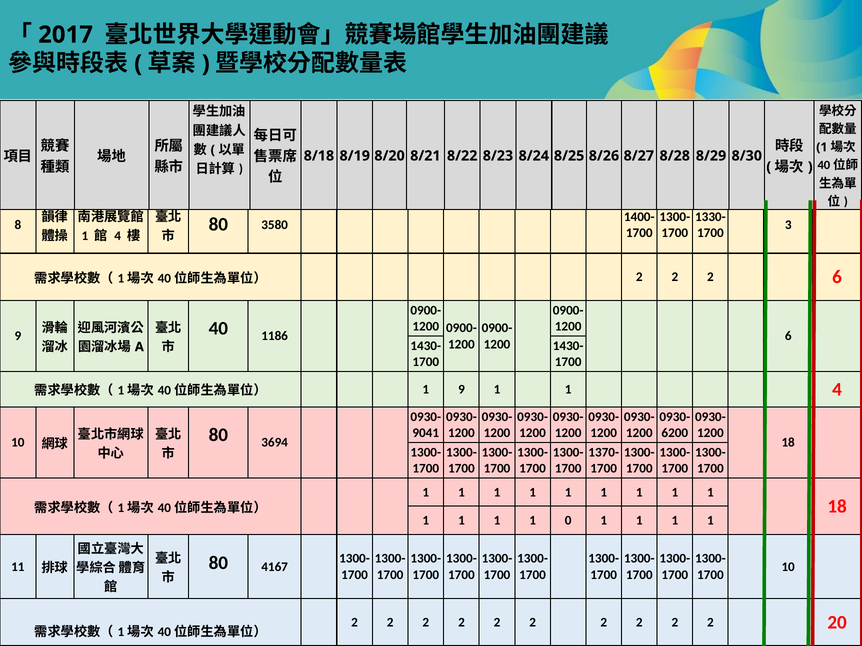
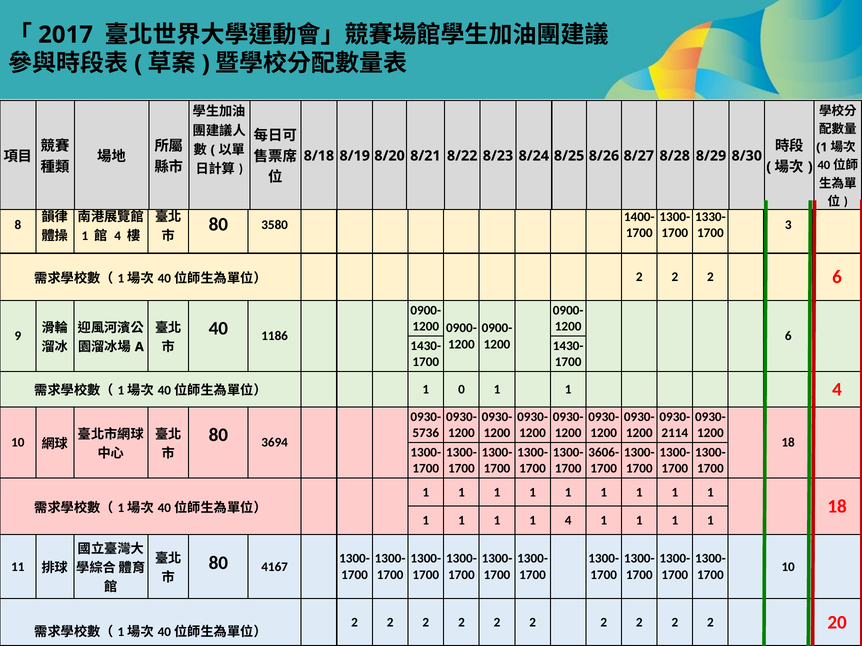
1 9: 9 -> 0 (461, 390)
9041: 9041 -> 5736 (426, 433)
6200: 6200 -> 2114 (675, 433)
1370-: 1370- -> 3606- (604, 453)
1 1 1 0: 0 -> 4 (568, 521)
